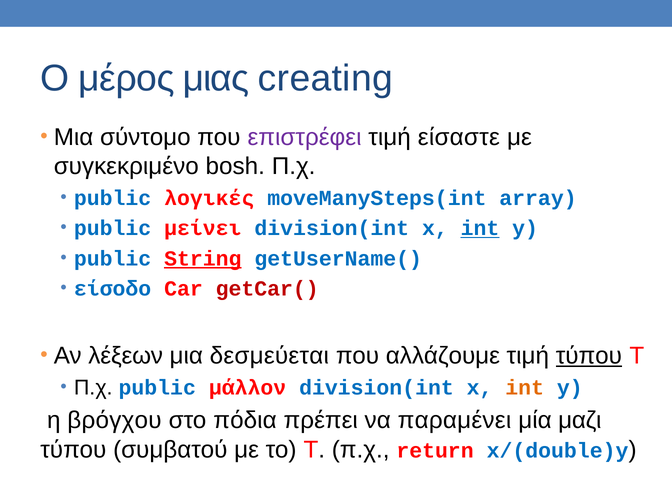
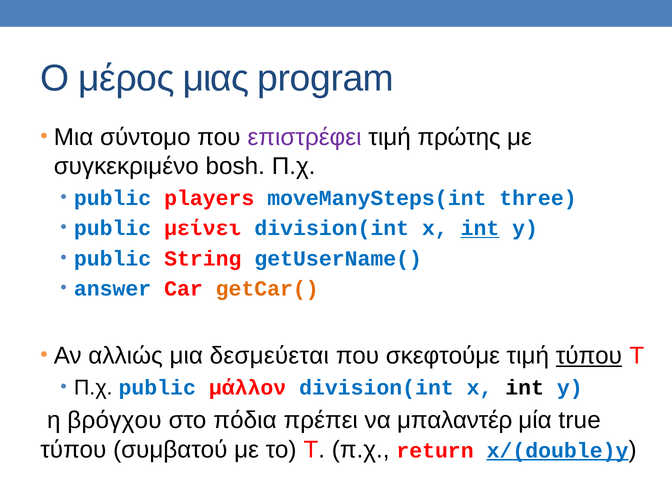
creating: creating -> program (326, 78)
είσαστε: είσαστε -> πρώτης (459, 137)
λογικές: λογικές -> players (209, 198)
array: array -> three (538, 198)
String underline: present -> none (203, 258)
είσοδο: είσοδο -> answer (113, 289)
getCar( colour: red -> orange (267, 289)
λέξεων: λέξεων -> αλλιώς (126, 356)
αλλάζουμε: αλλάζουμε -> σκεφτούμε (443, 356)
int colour: orange -> black (525, 388)
παραμένει: παραμένει -> μπαλαντέρ (455, 420)
μαζι: μαζι -> true (580, 420)
x/(double)y underline: none -> present (558, 450)
